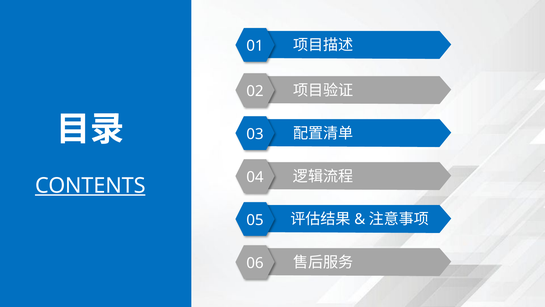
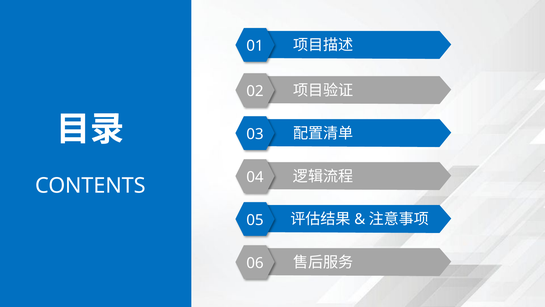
CONTENTS underline: present -> none (90, 186)
